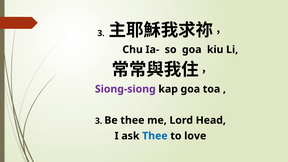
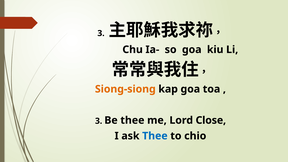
Siong-siong colour: purple -> orange (125, 89)
Head: Head -> Close (211, 120)
love: love -> chio (195, 136)
